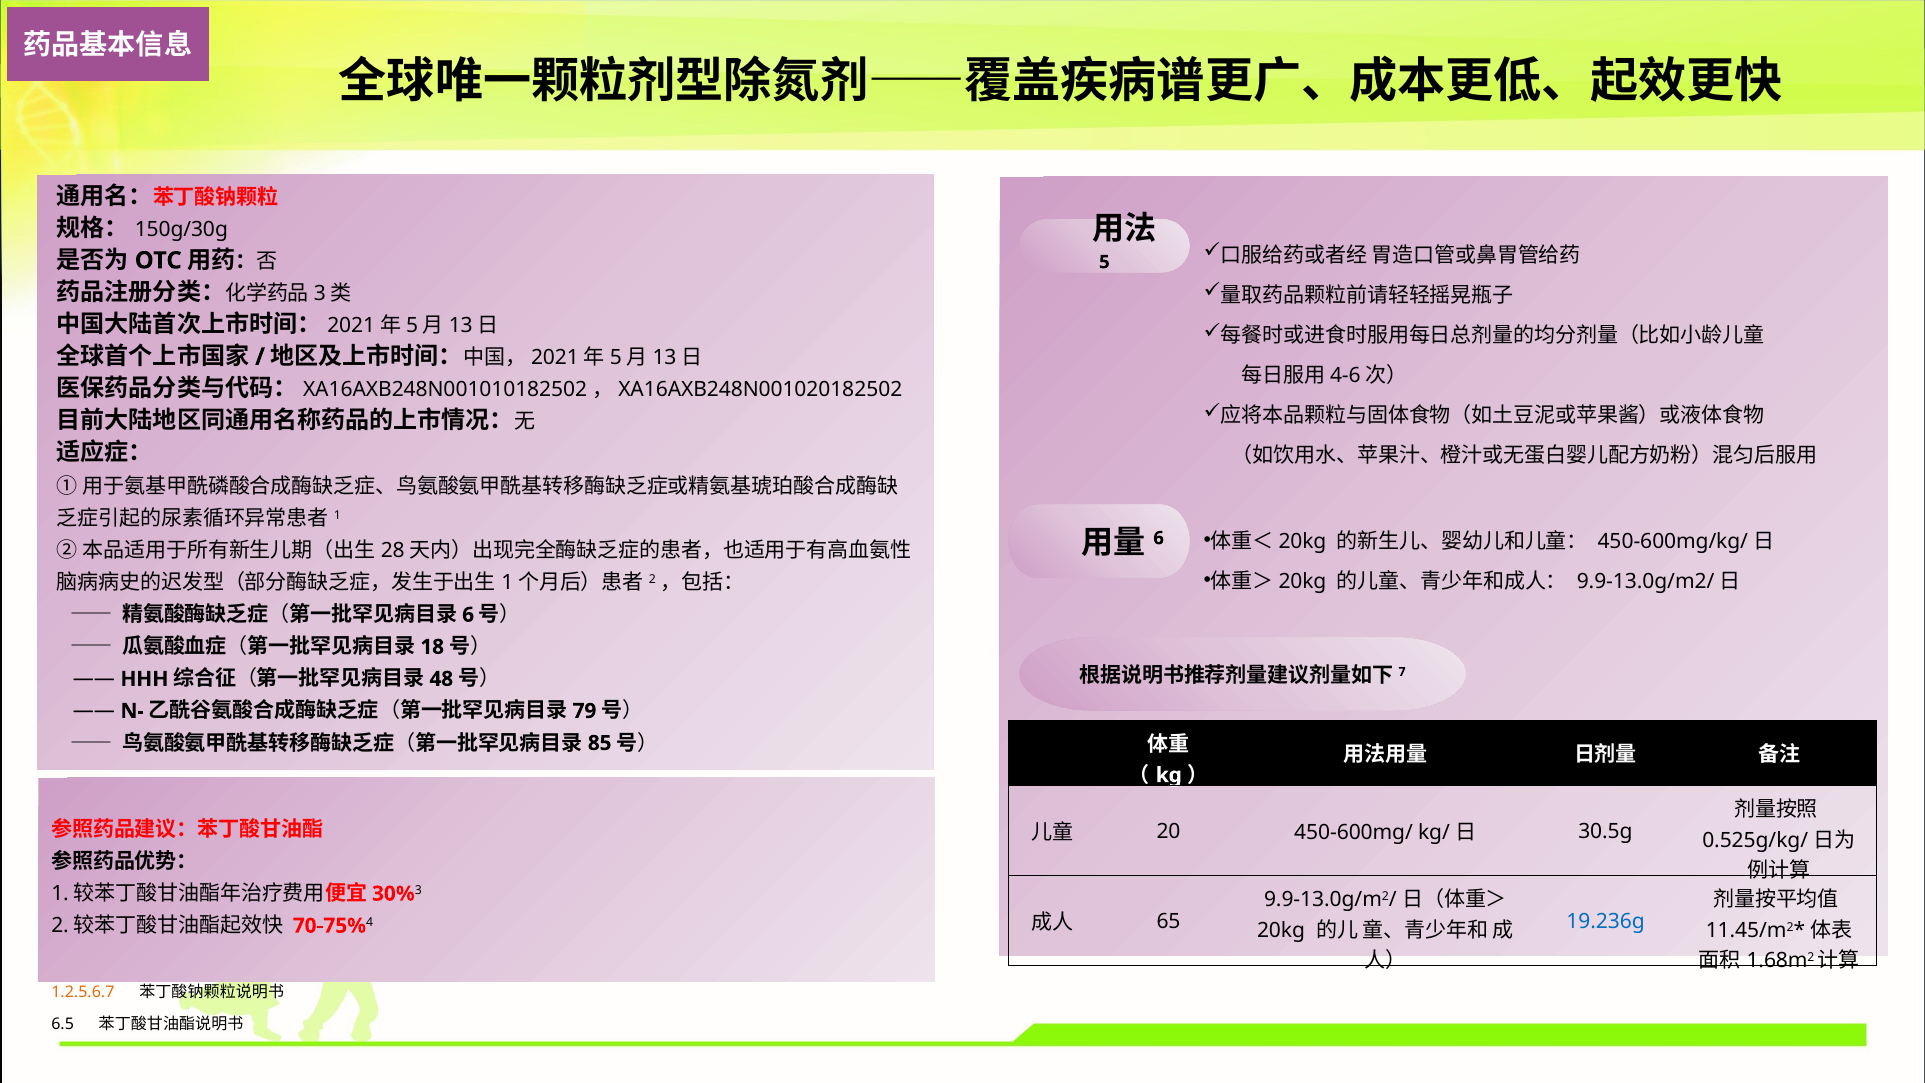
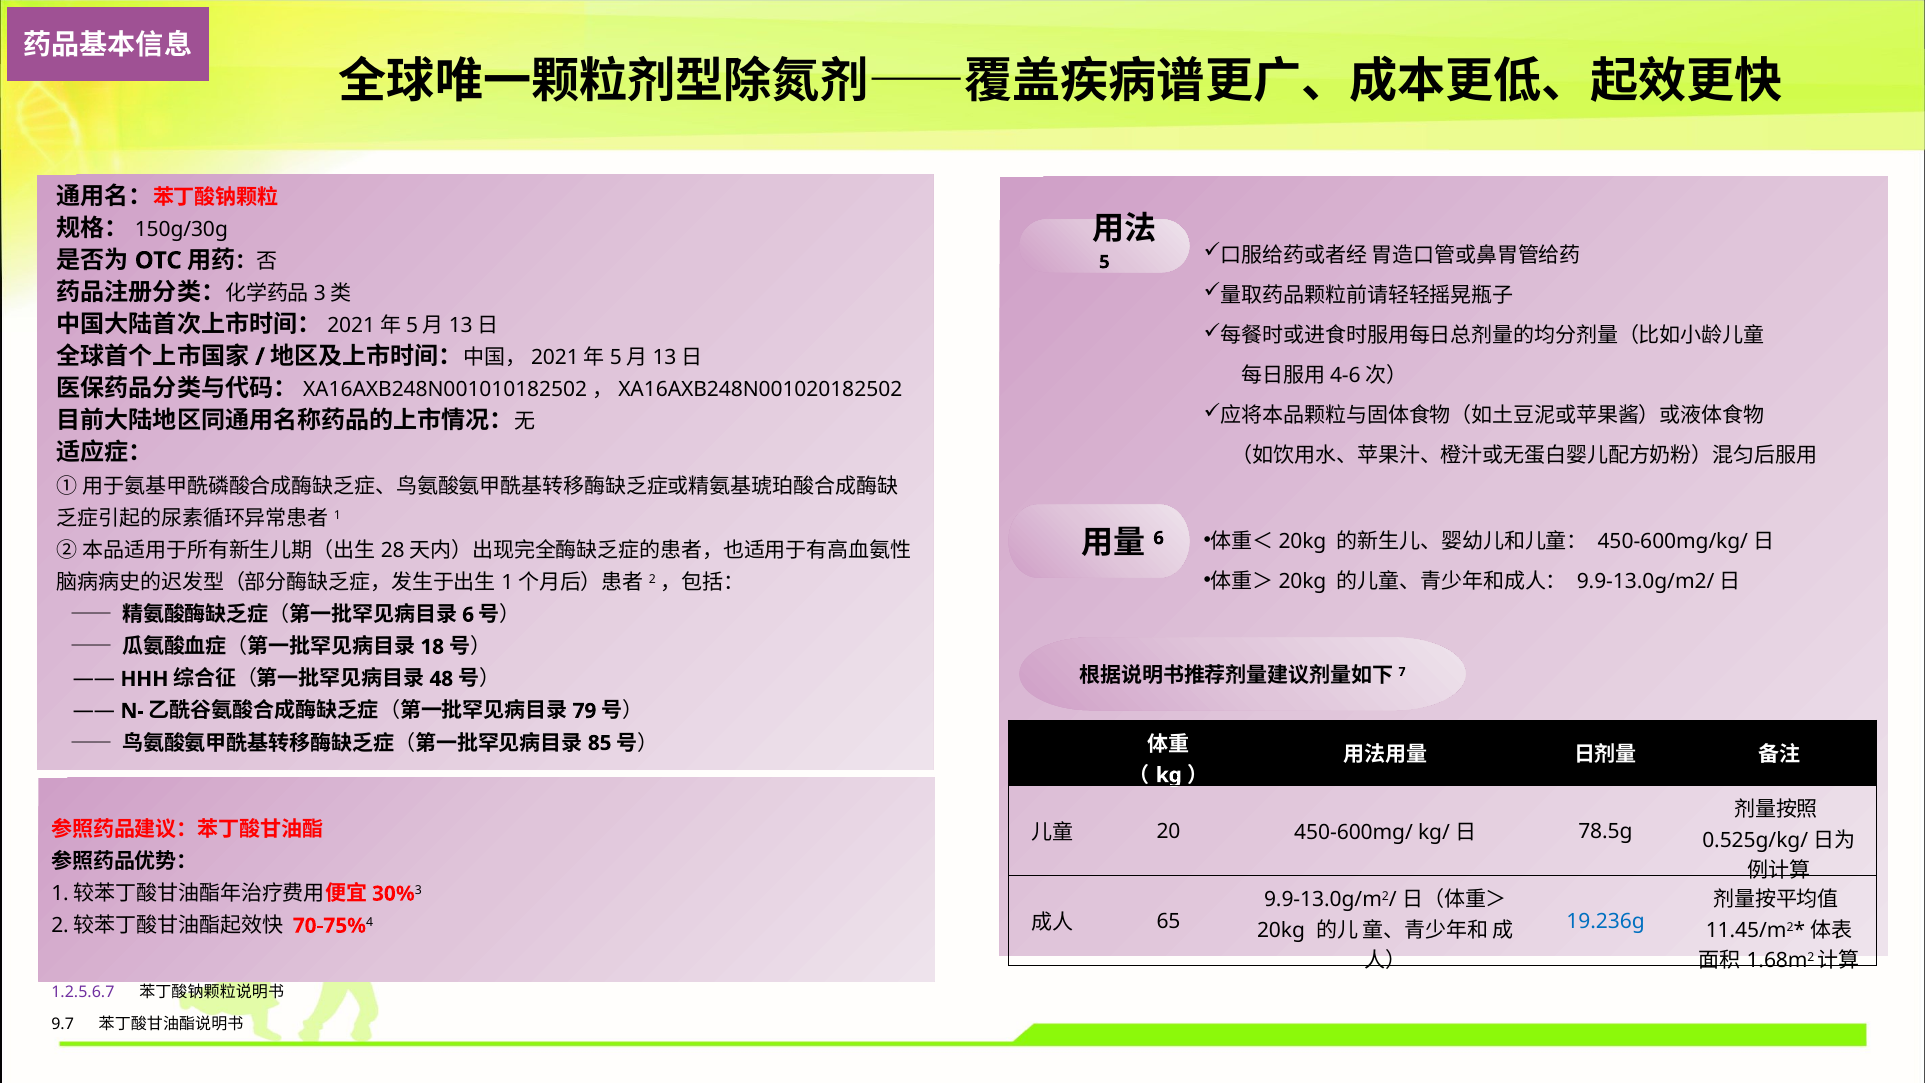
30.5g: 30.5g -> 78.5g (1605, 831)
1.2.5.6.7 colour: orange -> purple (83, 992)
6.5: 6.5 -> 9.7 (63, 1024)
